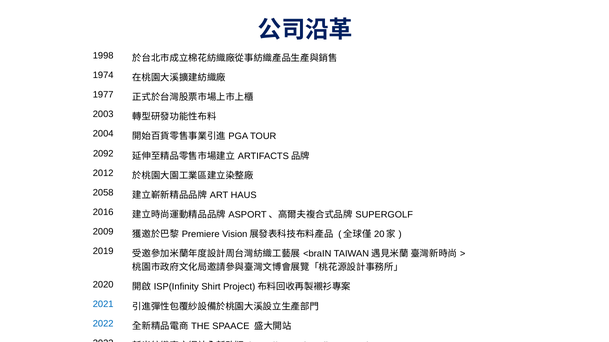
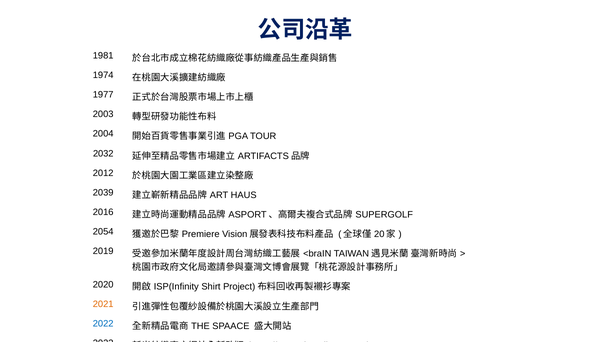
1998: 1998 -> 1981 (103, 56)
2092: 2092 -> 2032 (103, 154)
2058: 2058 -> 2039 (103, 193)
2009: 2009 -> 2054 (103, 232)
2021 colour: blue -> orange (103, 305)
